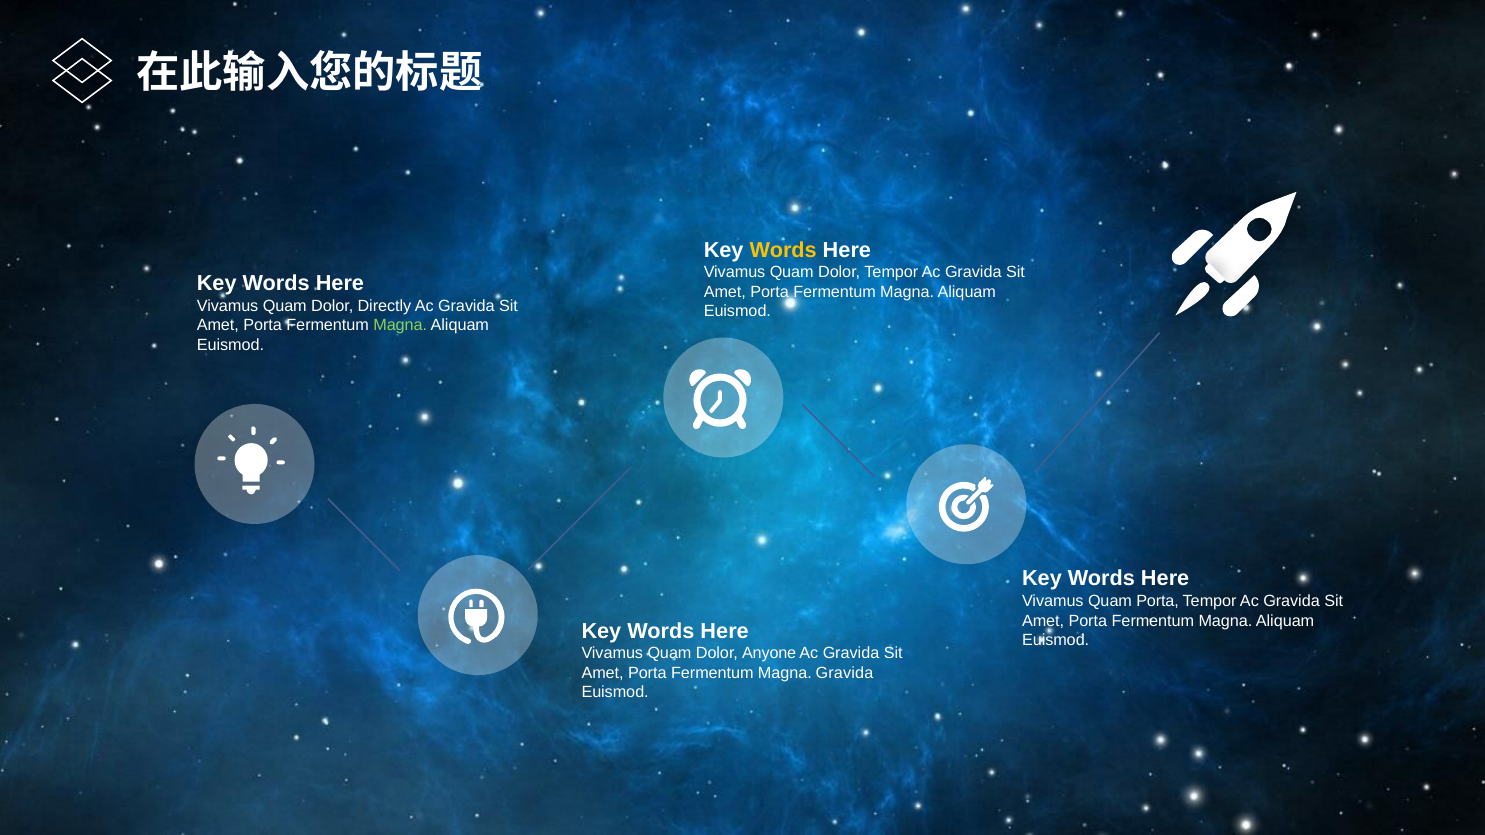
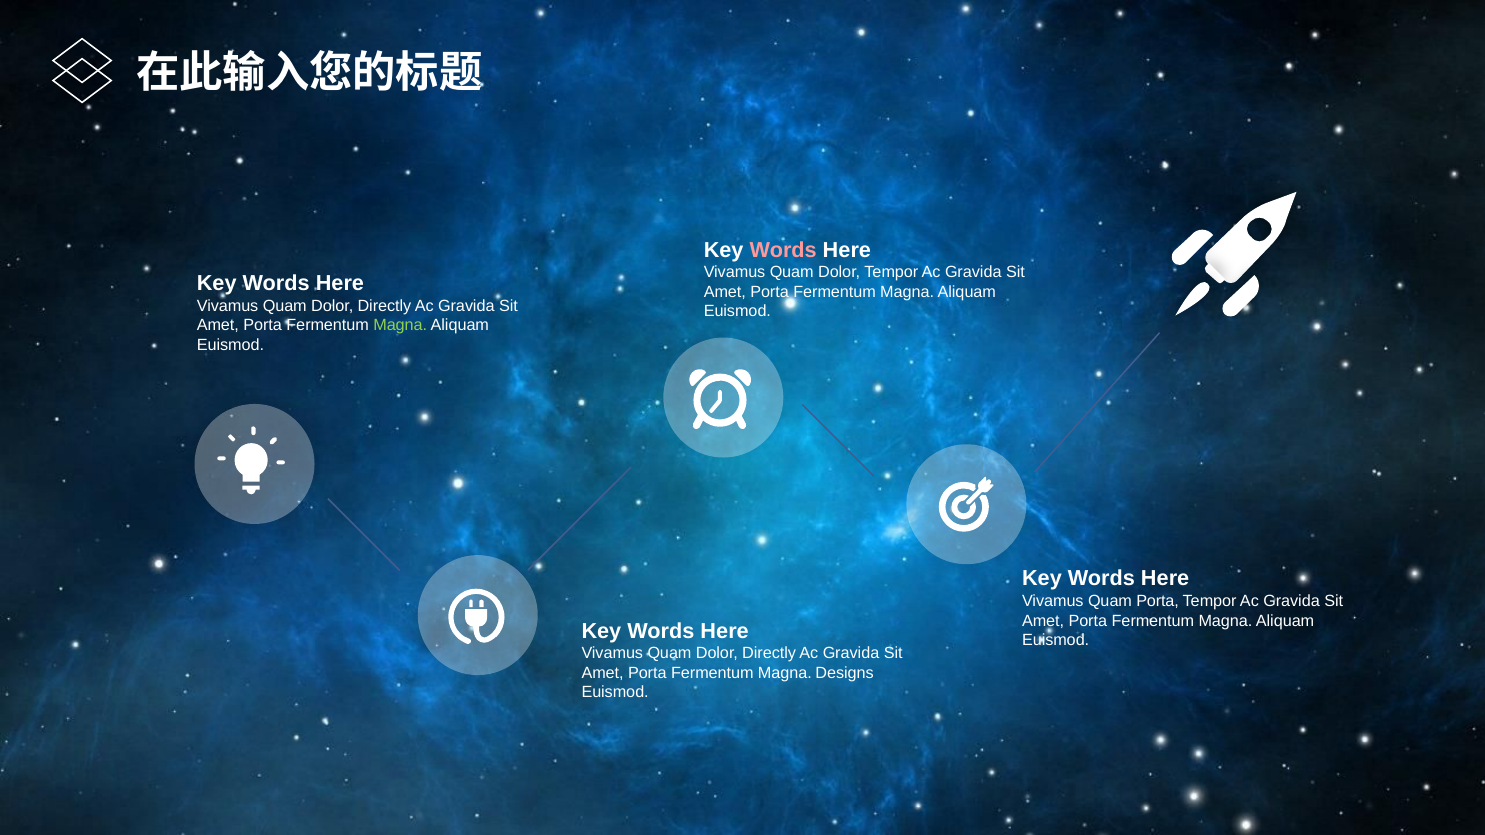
Words colour: yellow -> pink (783, 250)
Anyone: Anyone -> Directly (769, 653)
Magna Gravida: Gravida -> Designs (845, 673)
